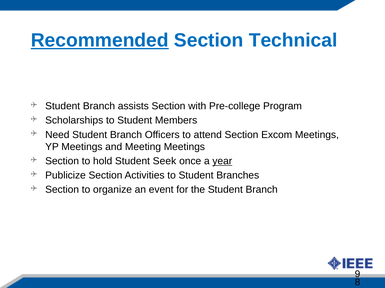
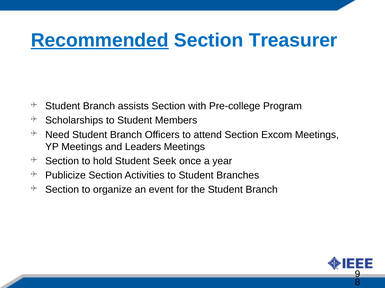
Technical: Technical -> Treasurer (293, 40)
Meeting: Meeting -> Leaders (143, 147)
year underline: present -> none (222, 162)
